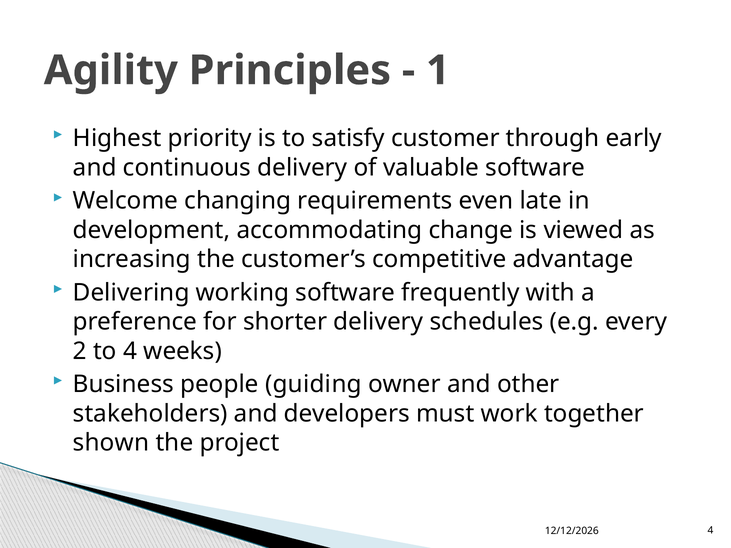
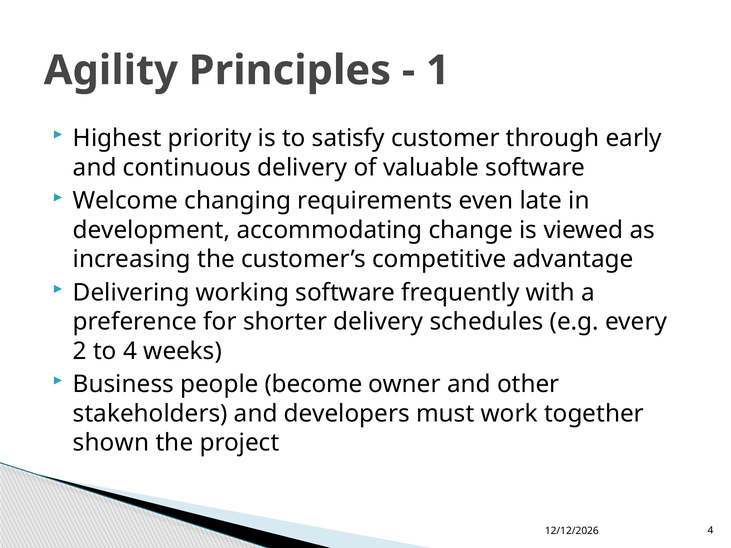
guiding: guiding -> become (314, 384)
